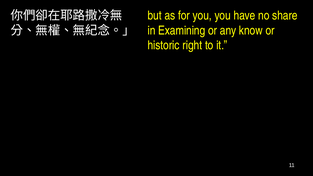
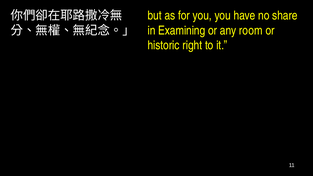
know: know -> room (251, 30)
